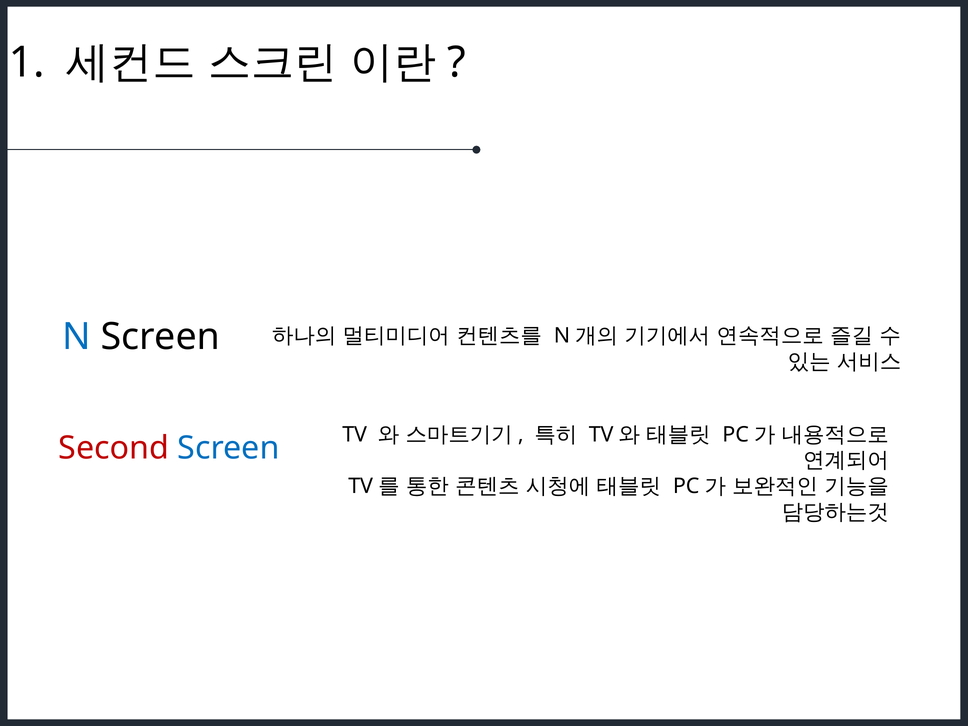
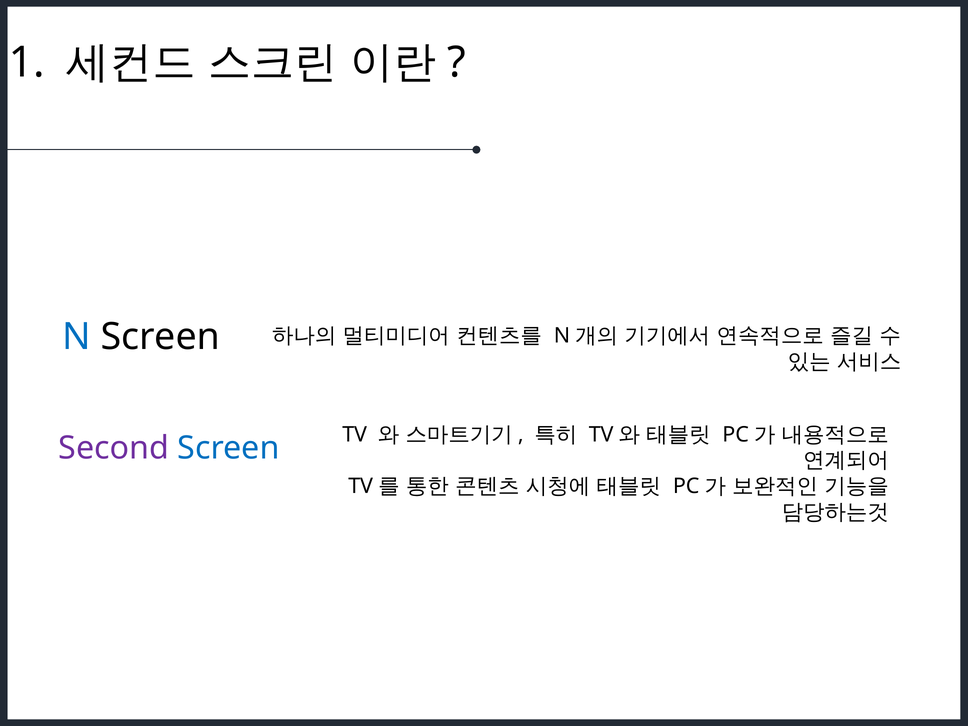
Second colour: red -> purple (114, 448)
